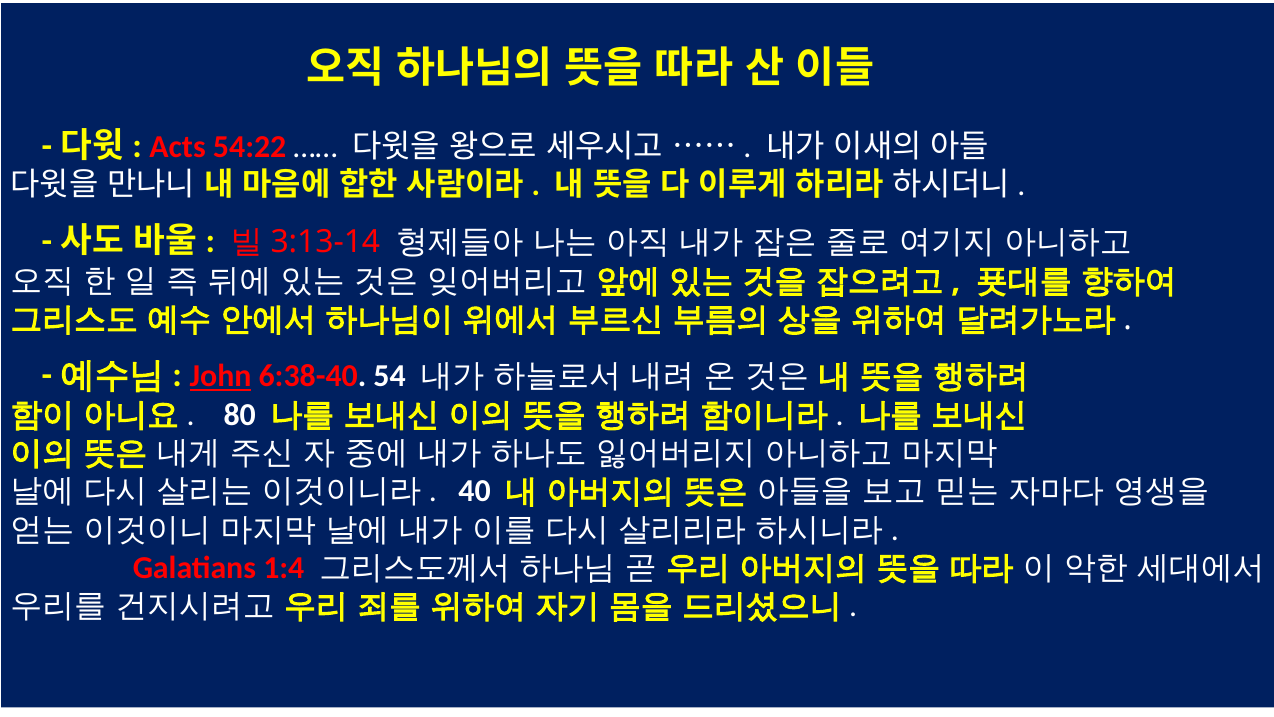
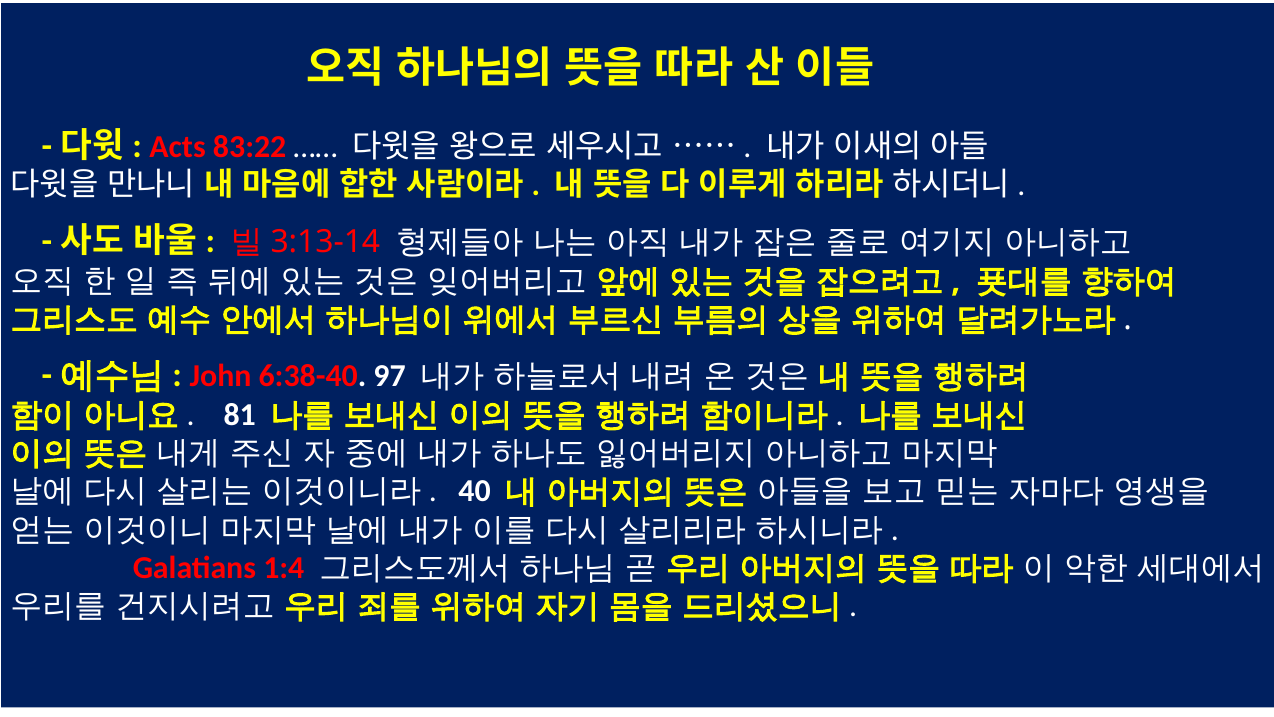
54:22: 54:22 -> 83:22 (250, 147)
John underline: present -> none (221, 376)
54: 54 -> 97 (390, 376)
80: 80 -> 81 (240, 415)
